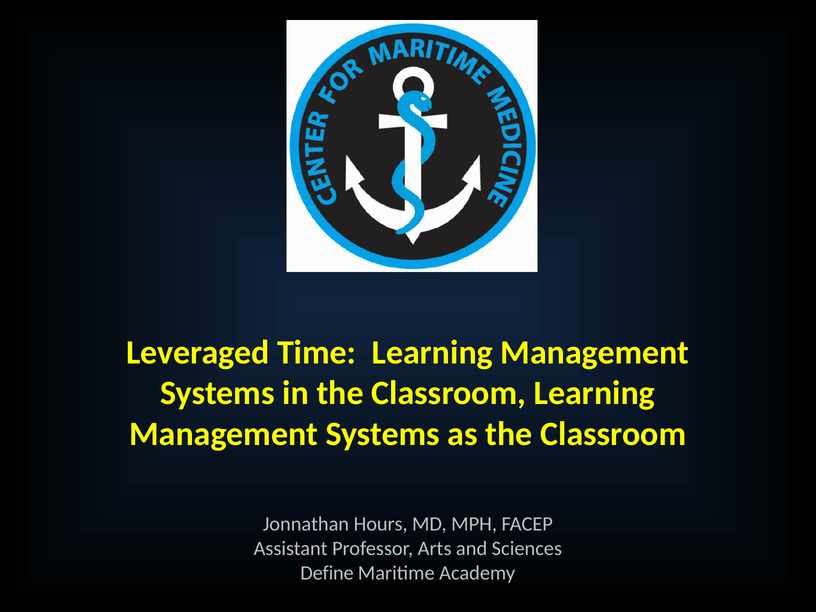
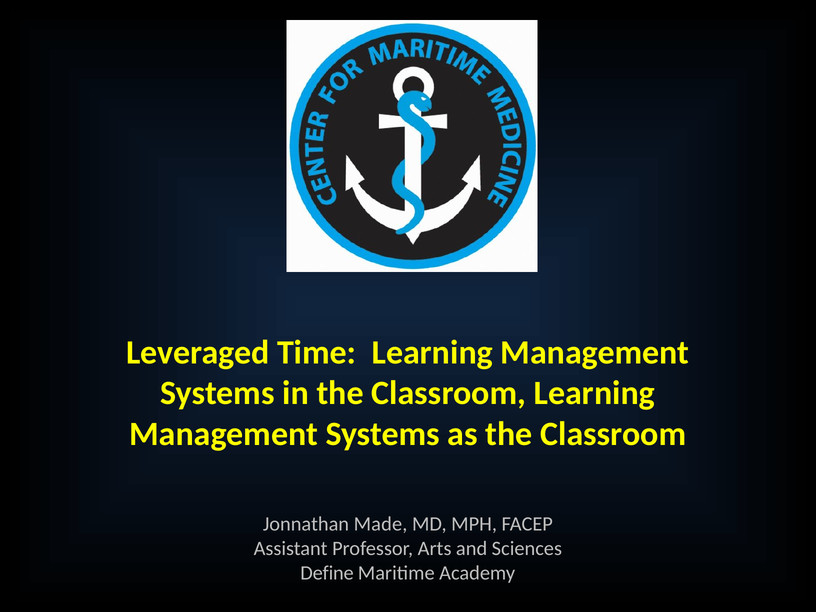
Hours: Hours -> Made (381, 524)
